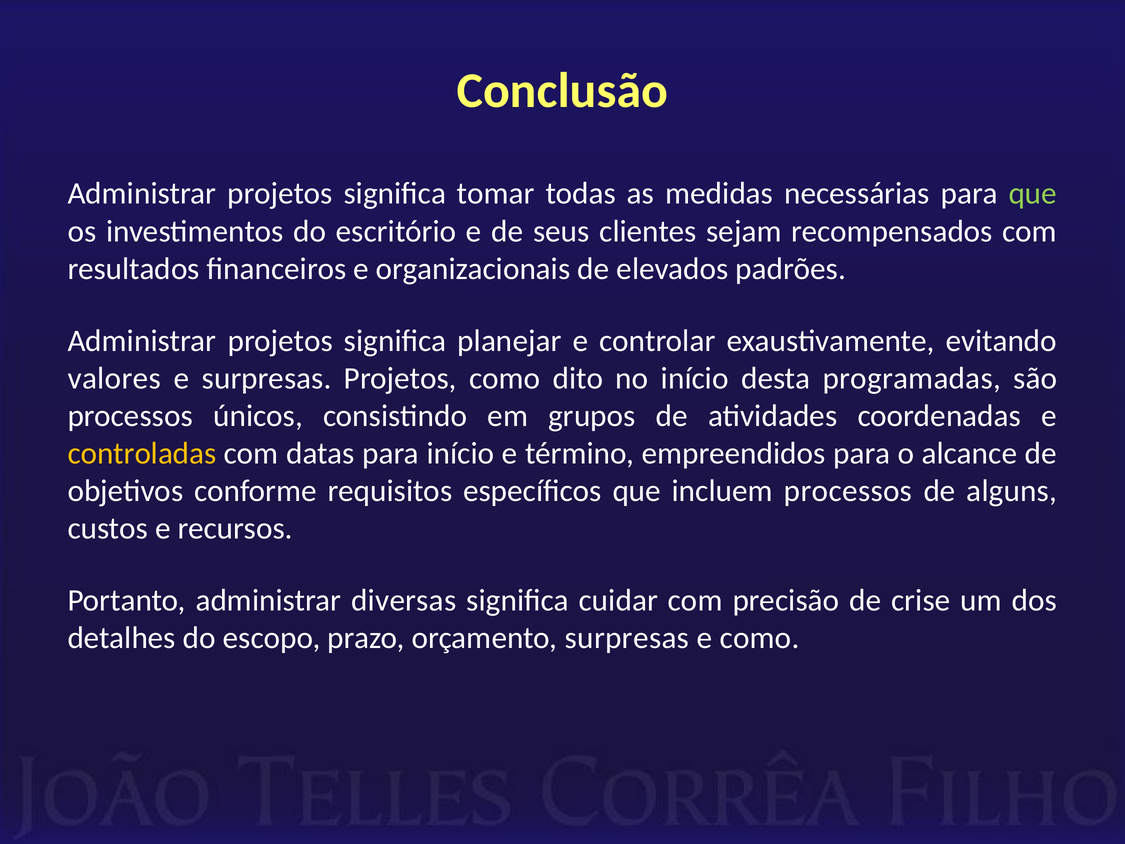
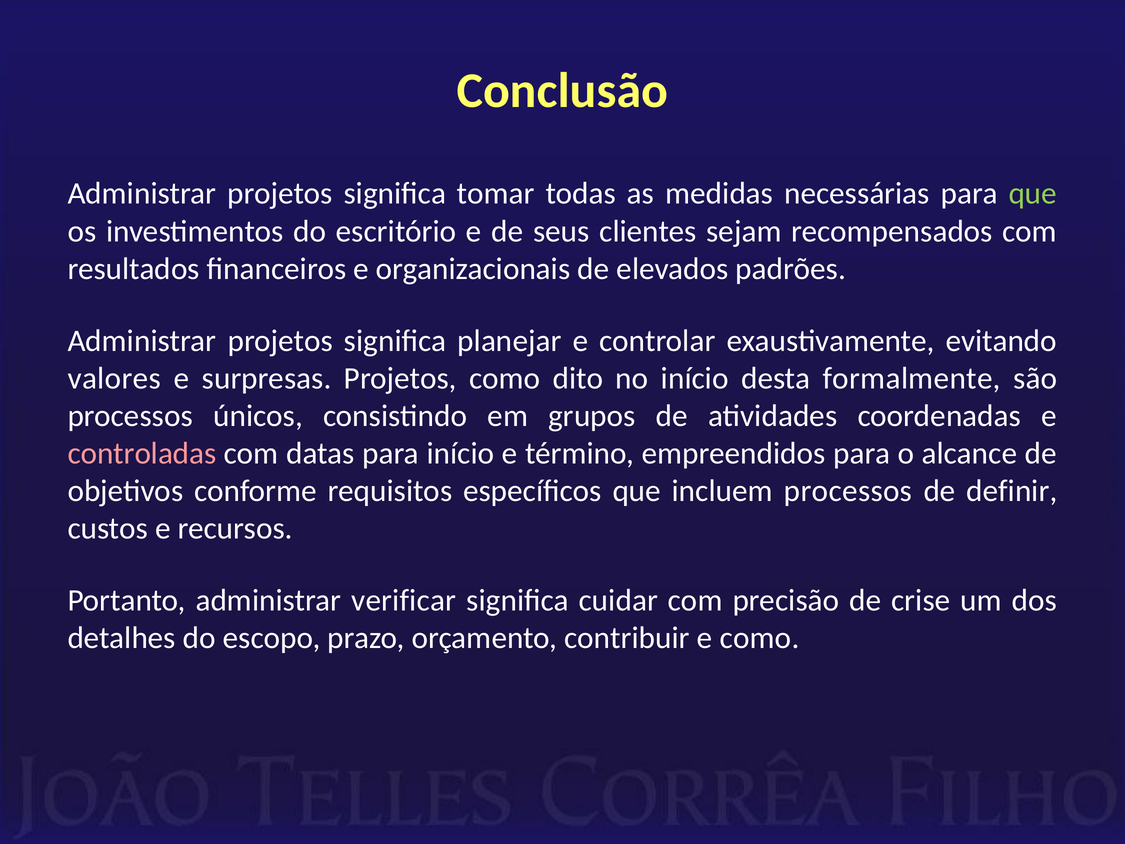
programadas: programadas -> formalmente (912, 378)
controladas colour: yellow -> pink (142, 453)
alguns: alguns -> definir (1012, 491)
diversas: diversas -> verificar (404, 600)
orçamento surpresas: surpresas -> contribuir (627, 638)
